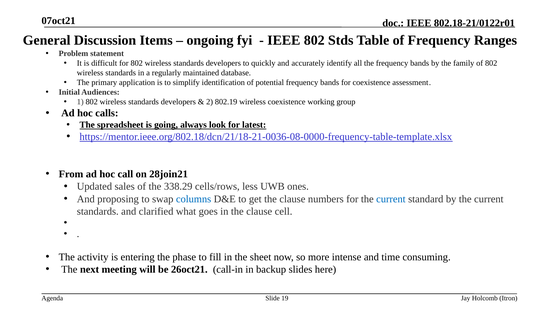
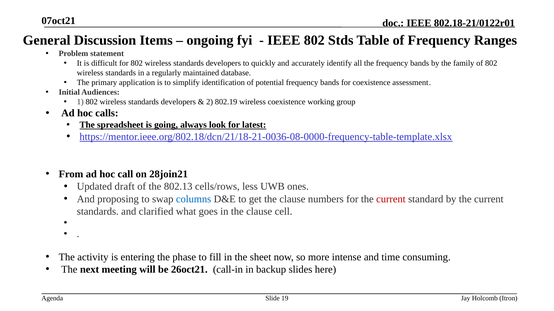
sales: sales -> draft (125, 187)
338.29: 338.29 -> 802.13 (178, 187)
current colour: blue -> red (391, 199)
